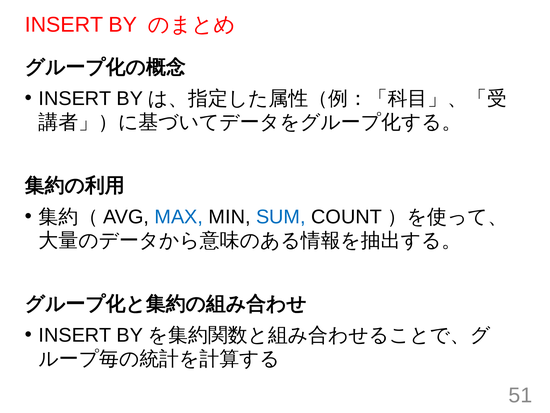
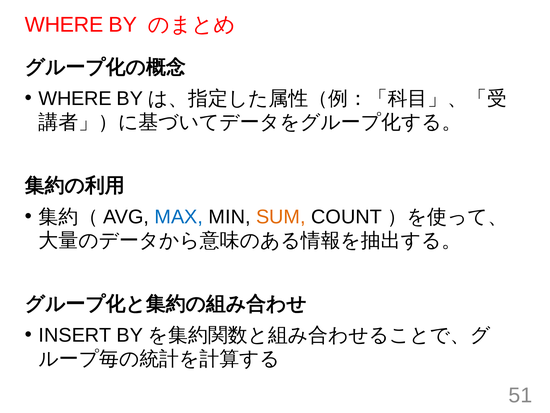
INSERT: INSERT -> WHERE (64, 25)
INSERT: INSERT -> WHERE (75, 98)
SUM colour: blue -> orange (281, 217)
